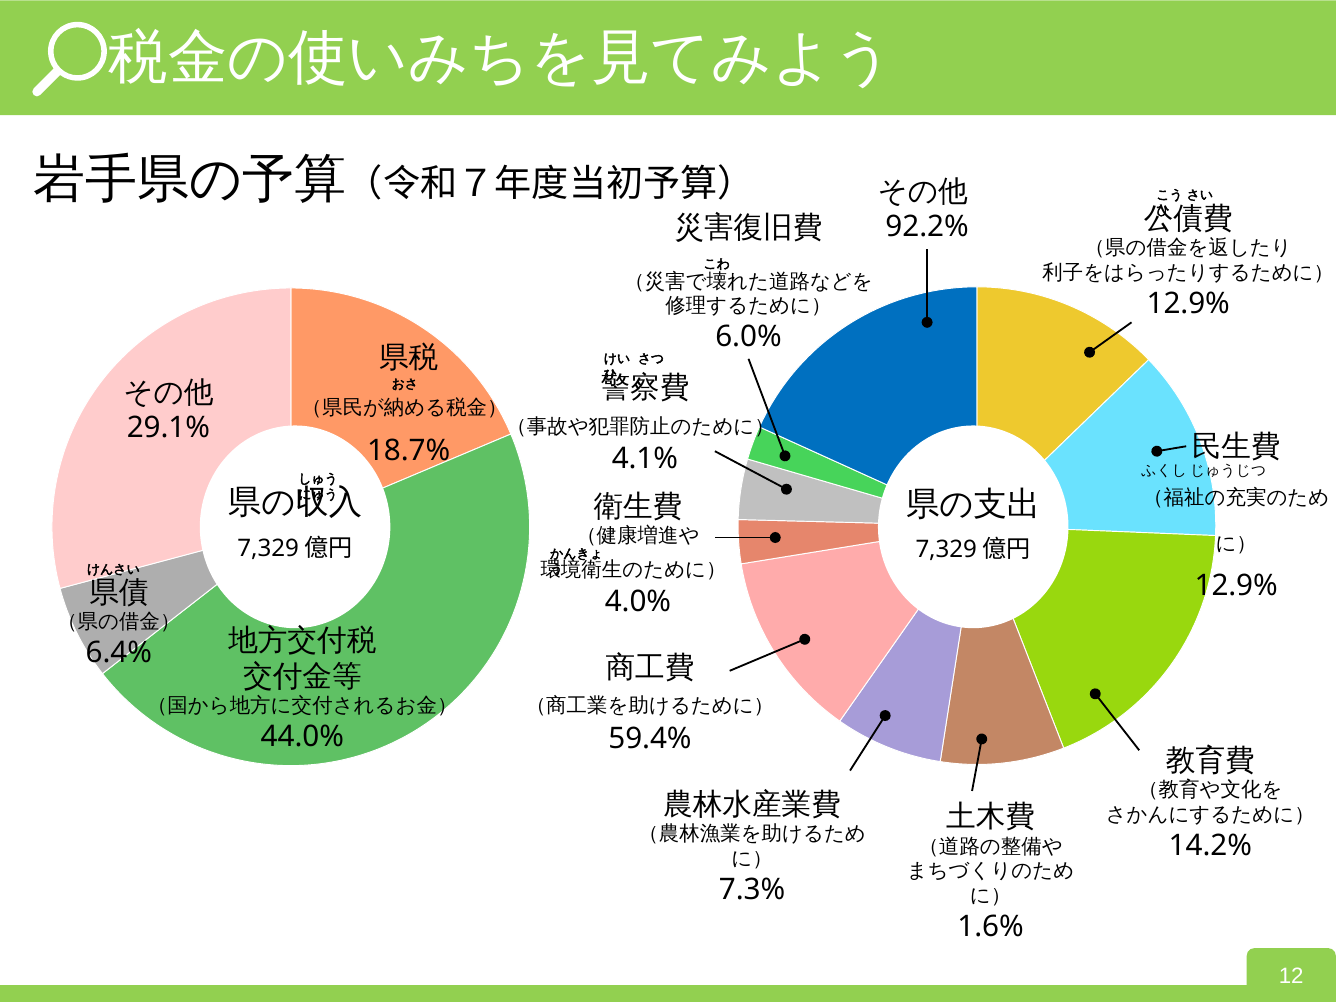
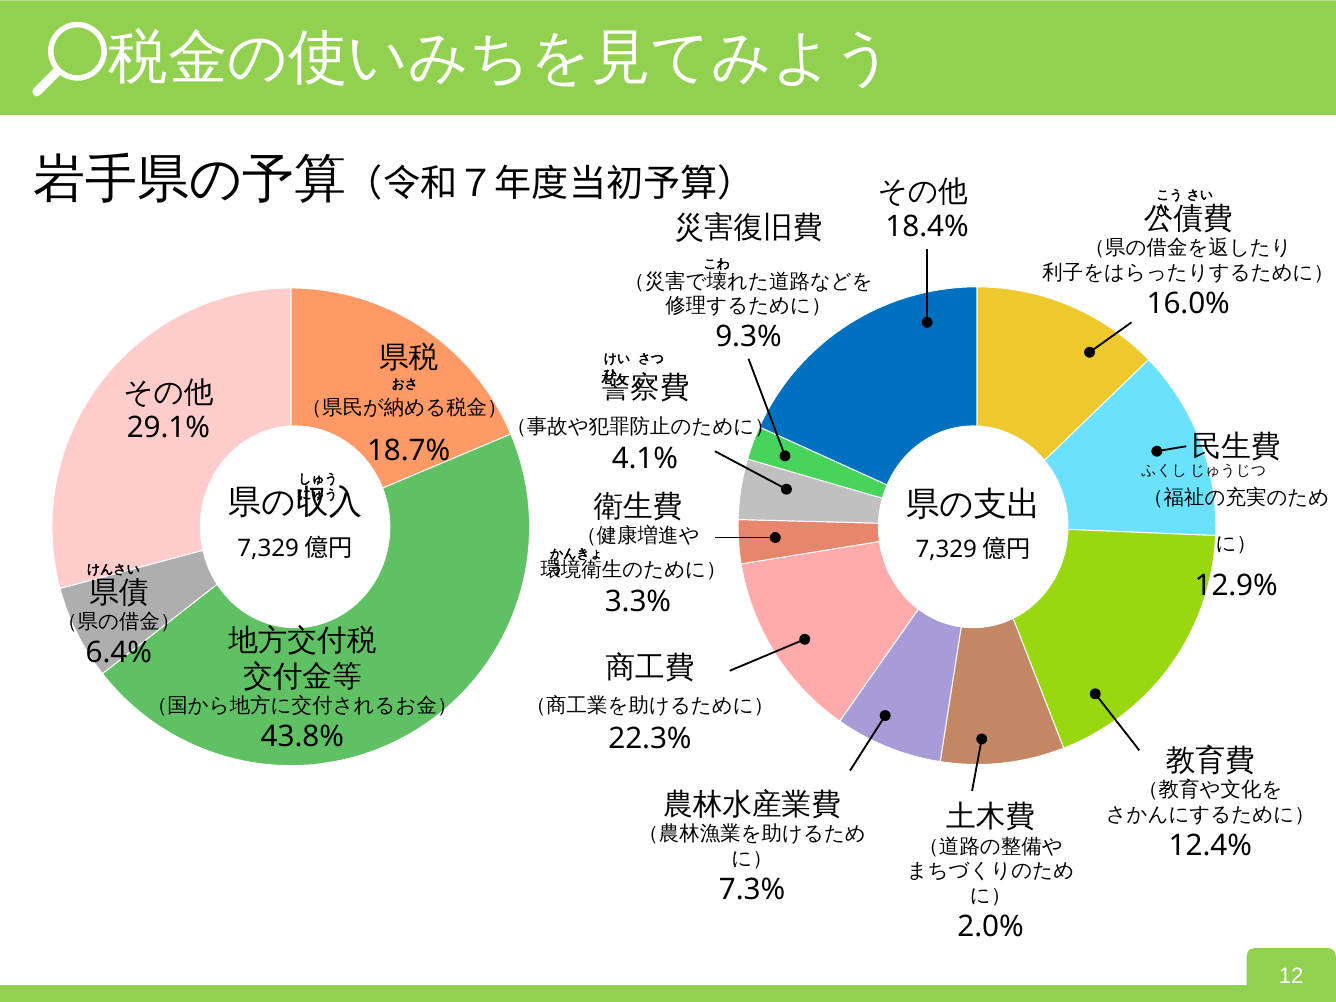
92.2%: 92.2% -> 18.4% (927, 227)
12.9%: 12.9% -> 16.0% (1188, 303)
6.0%: 6.0% -> 9.3% (748, 337)
4.0%: 4.0% -> 3.3% (638, 602)
44.0%: 44.0% -> 43.8% (302, 737)
59.4%: 59.4% -> 22.3% (650, 739)
14.2%: 14.2% -> 12.4% (1210, 845)
1.6%: 1.6% -> 2.0% (991, 926)
